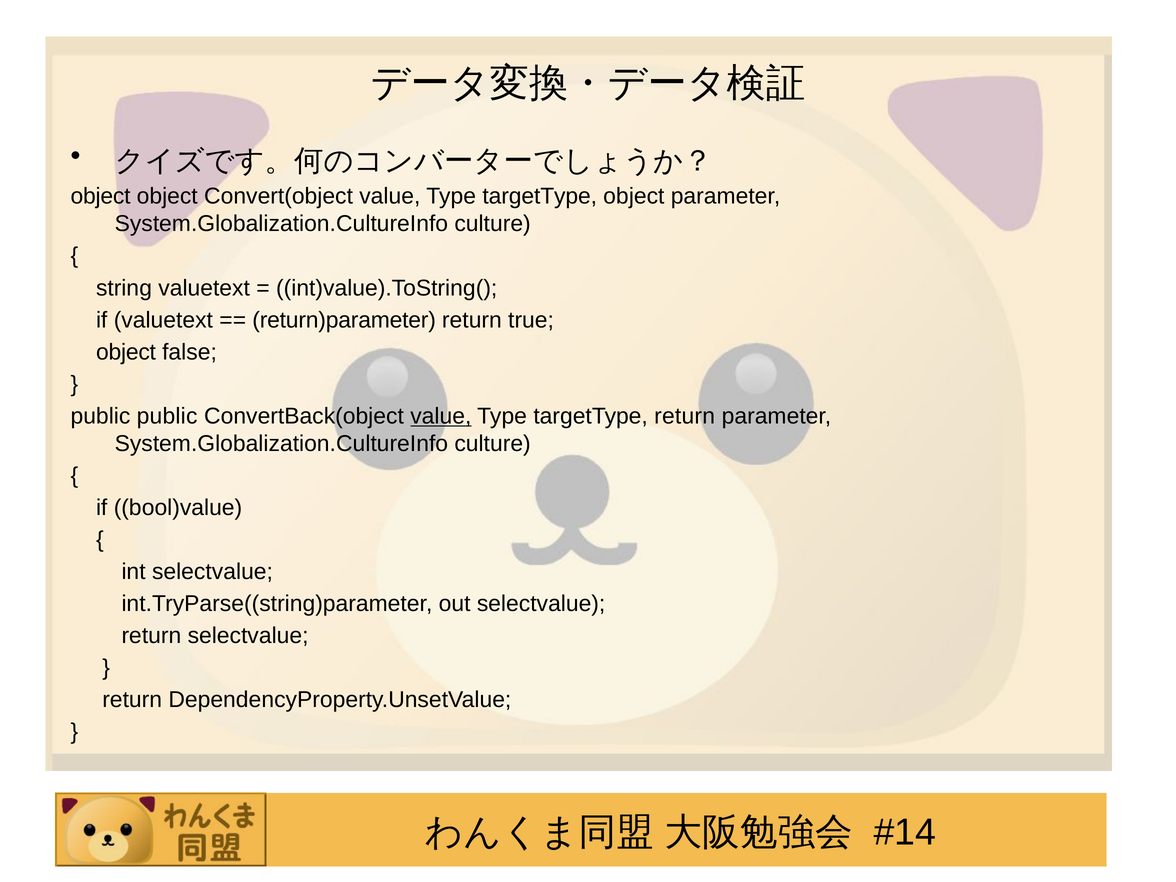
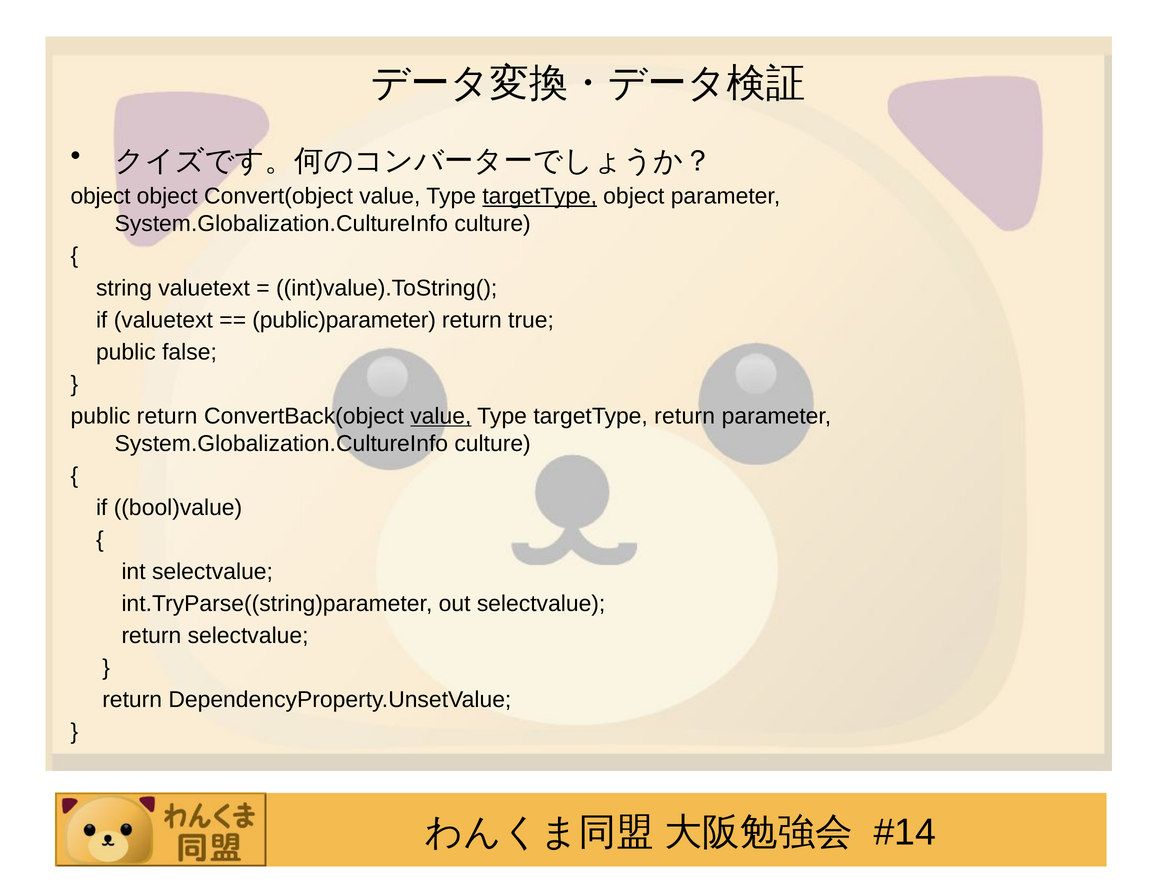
targetType underline: none -> present (540, 196)
return)parameter: return)parameter -> public)parameter (344, 320)
object: object -> public (126, 352)
public public: public -> return (167, 416)
